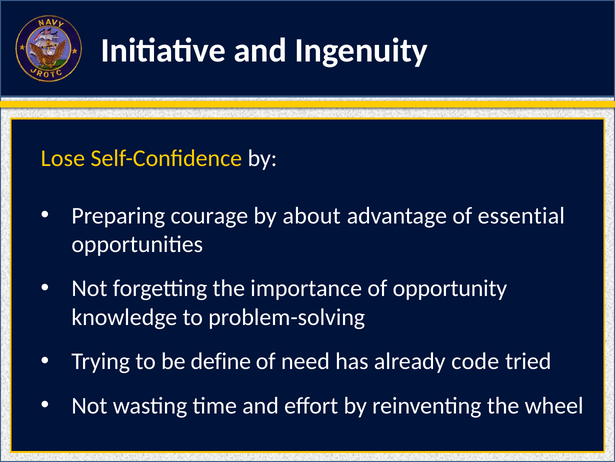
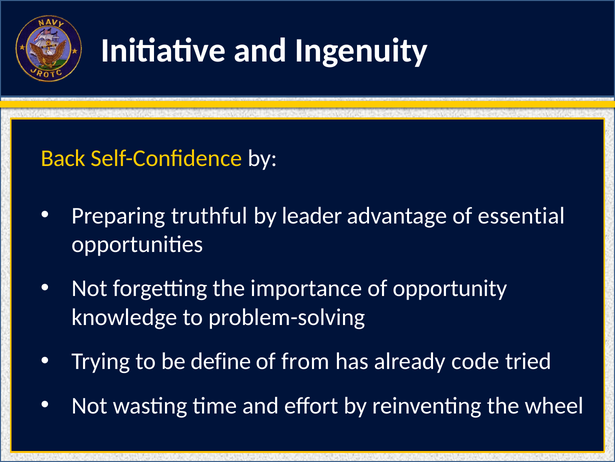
Lose: Lose -> Back (63, 158)
courage: courage -> truthful (209, 215)
about: about -> leader (312, 215)
need: need -> from (305, 361)
